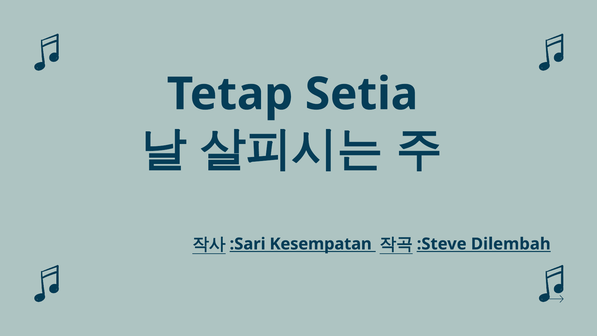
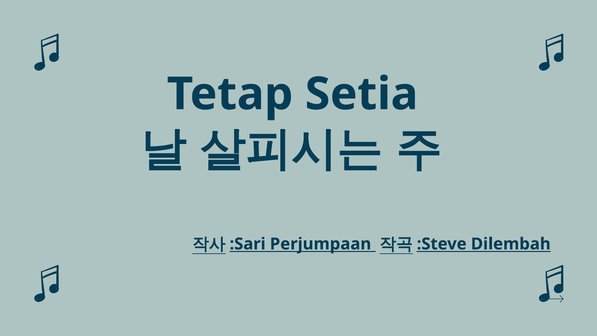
Kesempatan: Kesempatan -> Perjumpaan (321, 244)
